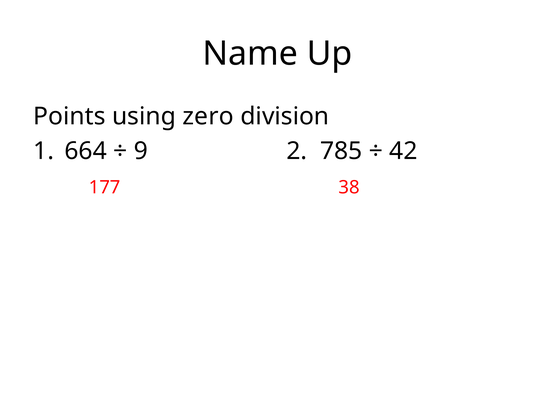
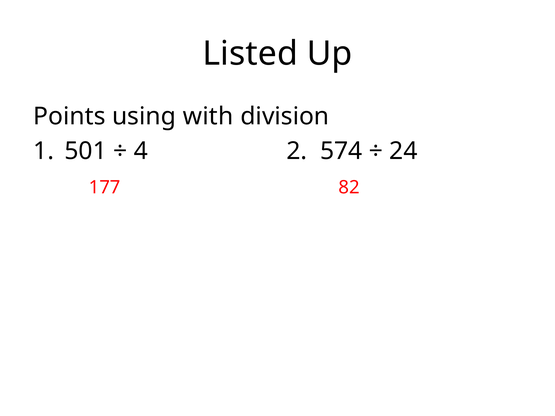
Name: Name -> Listed (250, 54)
zero: zero -> with (208, 116)
664: 664 -> 501 (86, 151)
9: 9 -> 4 (141, 151)
785: 785 -> 574 (341, 151)
42: 42 -> 24 (403, 151)
38: 38 -> 82 (349, 188)
